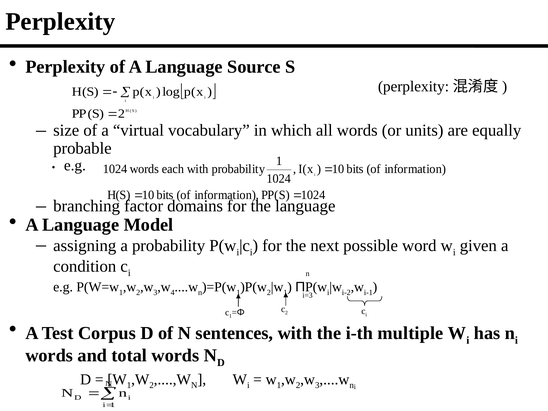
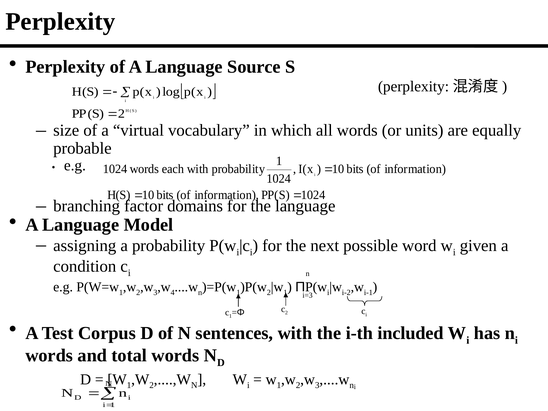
multiple: multiple -> included (411, 333)
